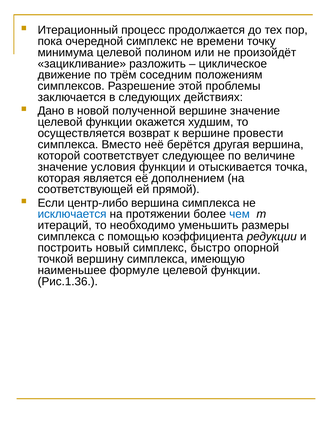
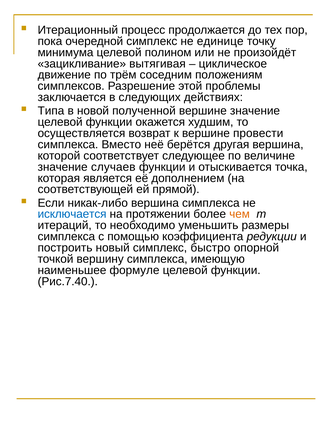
времени: времени -> единице (220, 41)
разложить: разложить -> вытягивая (157, 64)
Дано: Дано -> Типа (51, 111)
условия: условия -> случаев (113, 167)
центр-либо: центр-либо -> никак-либо (98, 203)
чем colour: blue -> orange (240, 214)
Рис.1.36: Рис.1.36 -> Рис.7.40 (68, 281)
